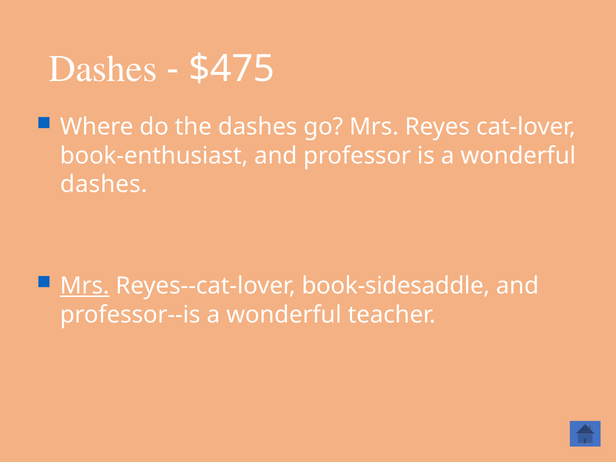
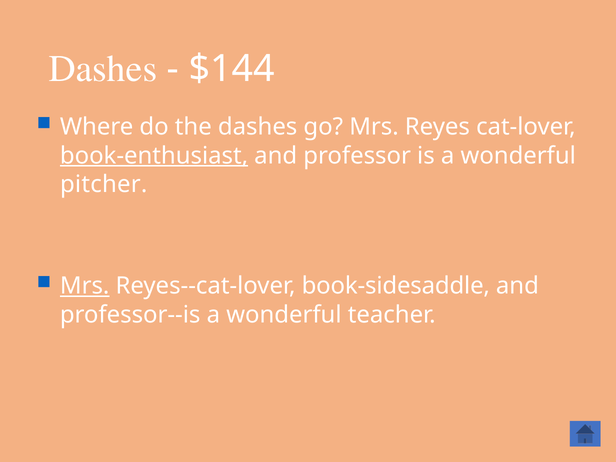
$475: $475 -> $144 (232, 69)
book-enthusiast underline: none -> present (154, 156)
dashes: dashes -> pitcher (104, 184)
